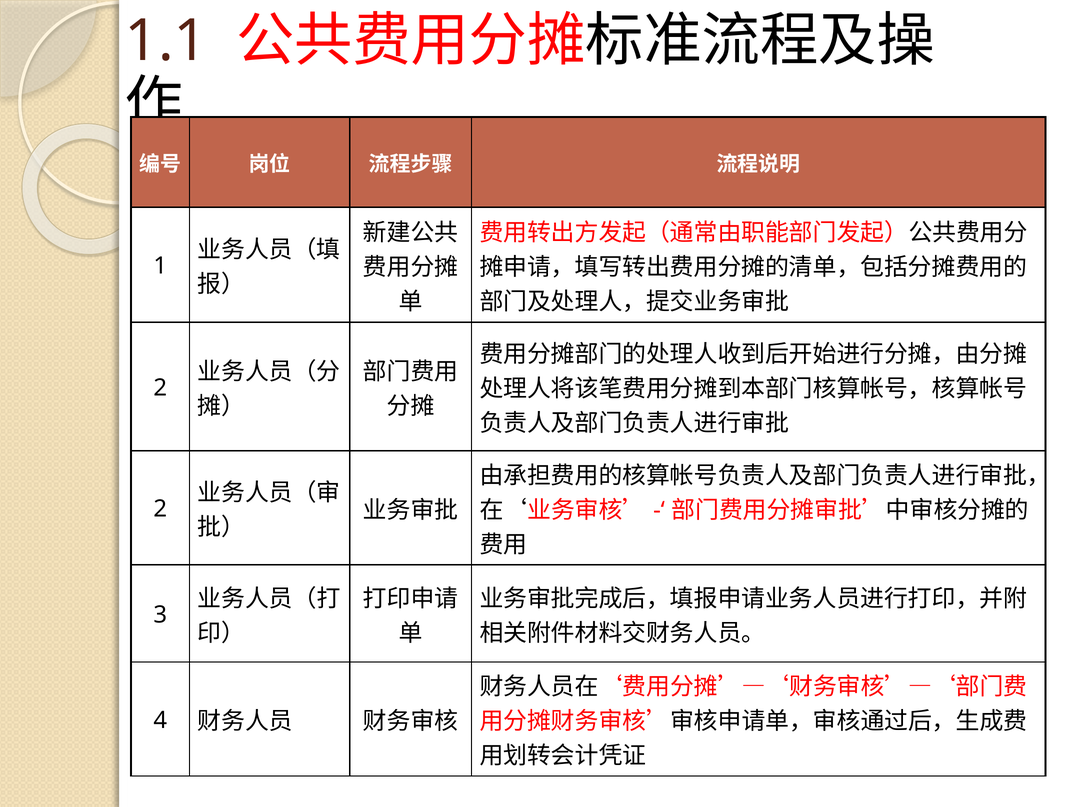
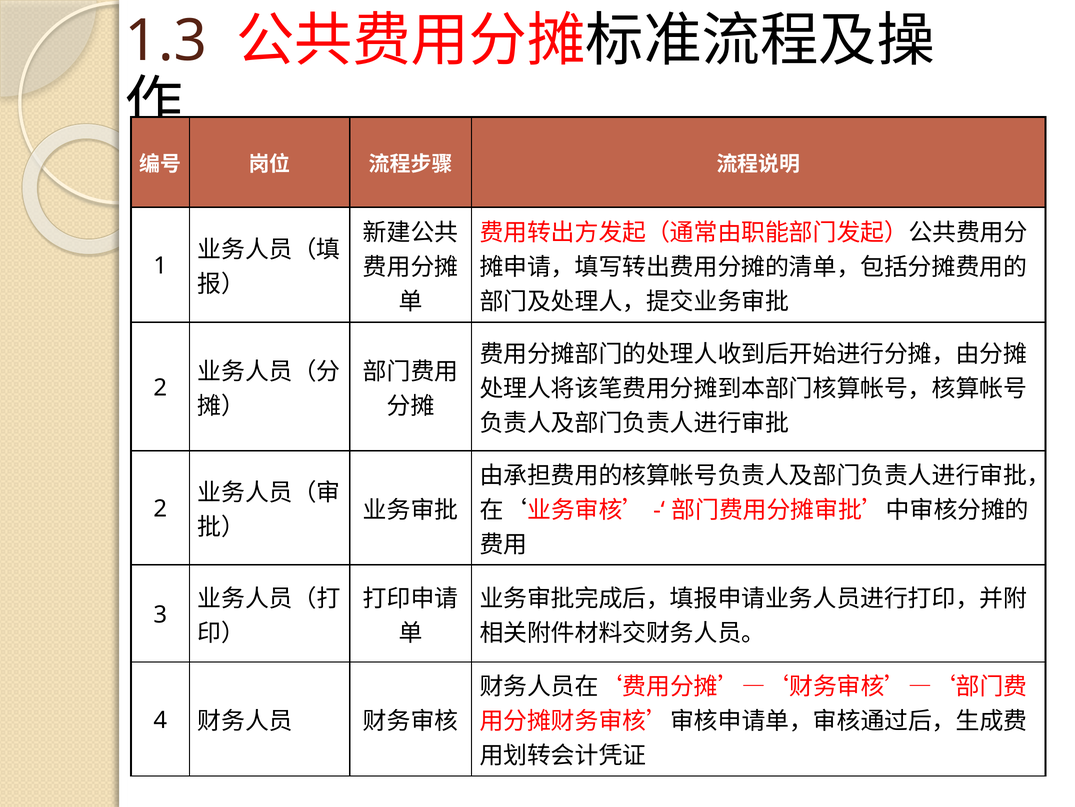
1.1: 1.1 -> 1.3 (166, 41)
